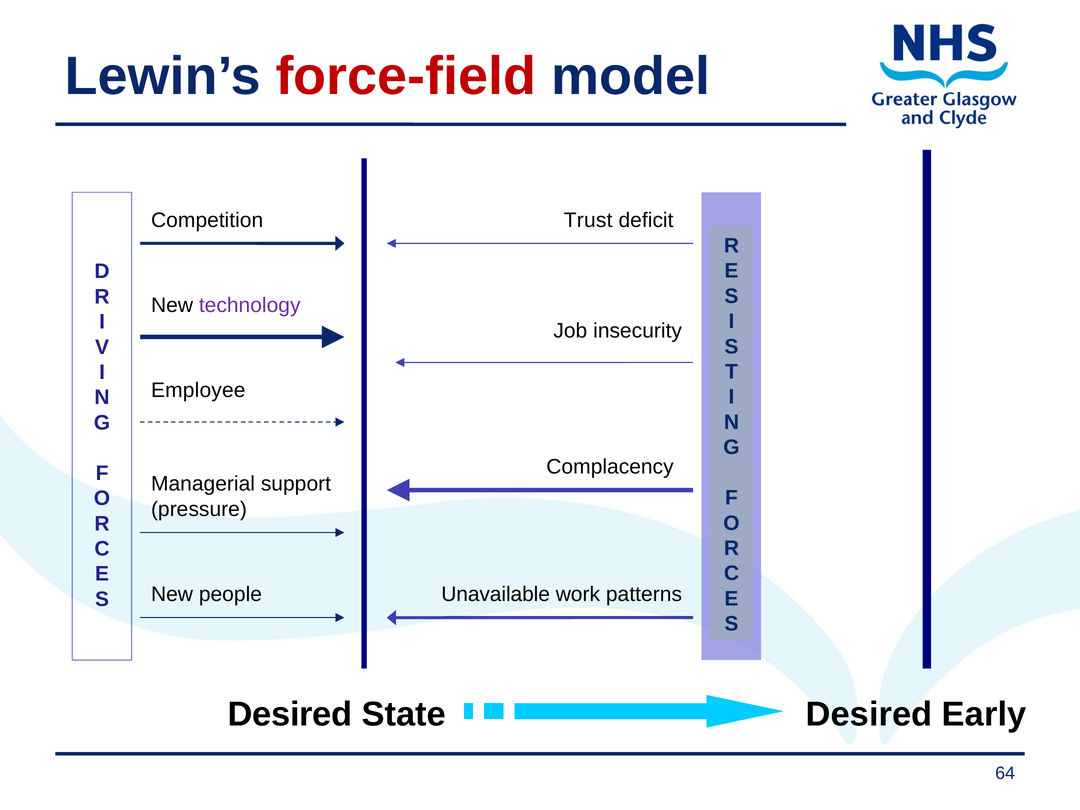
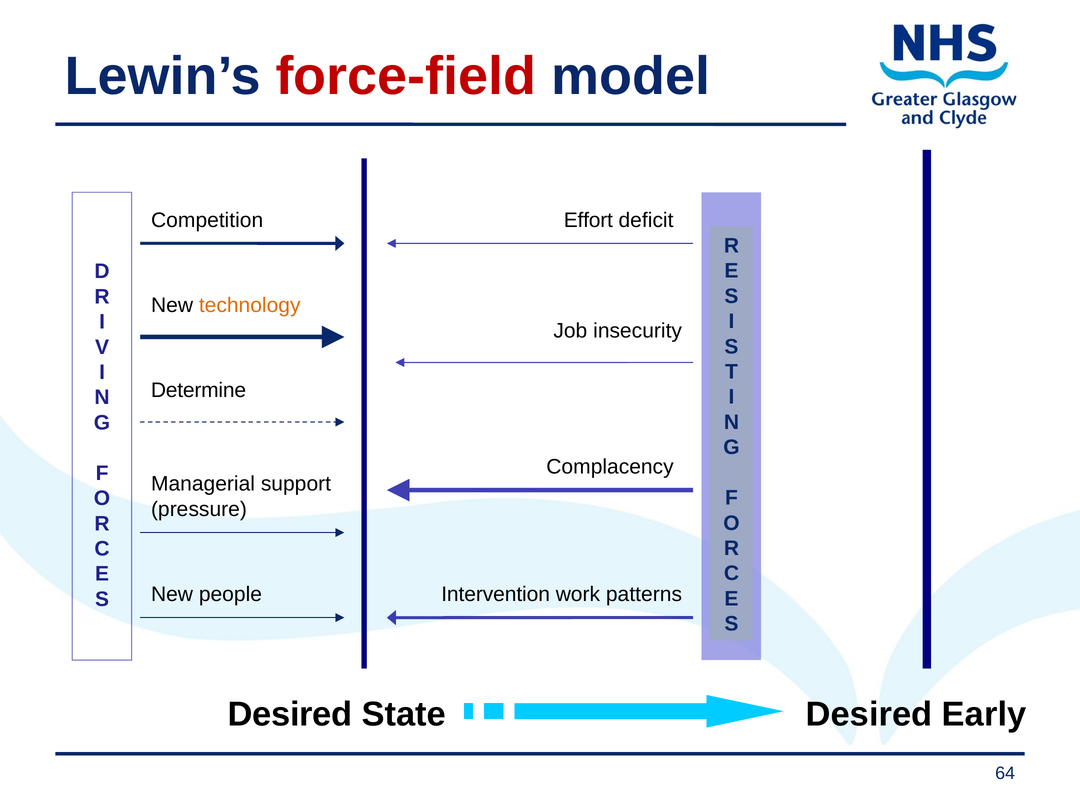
Trust: Trust -> Effort (588, 220)
technology colour: purple -> orange (250, 305)
Employee: Employee -> Determine (198, 390)
Unavailable: Unavailable -> Intervention (496, 595)
